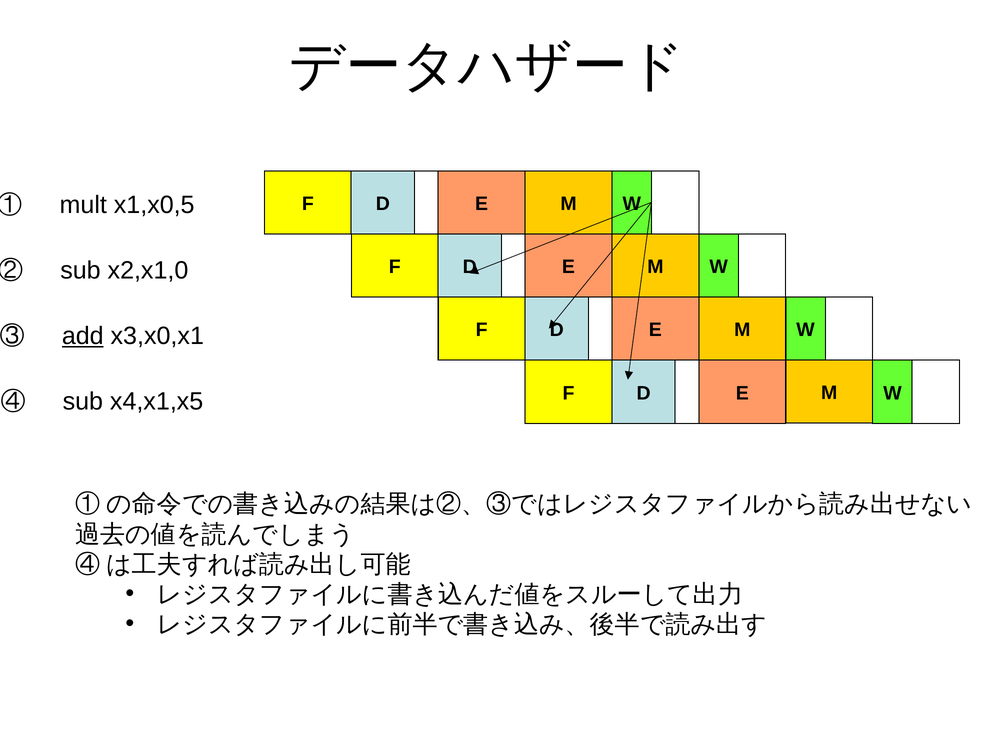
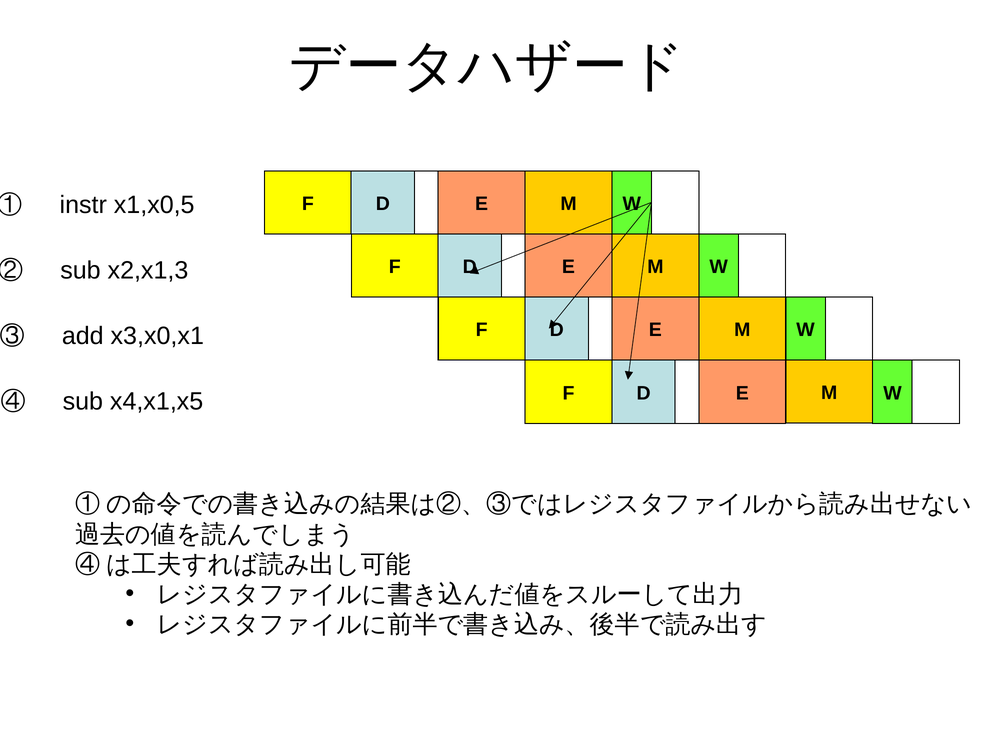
mult: mult -> instr (83, 205)
x2,x1,0: x2,x1,0 -> x2,x1,3 (148, 270)
add underline: present -> none (83, 336)
